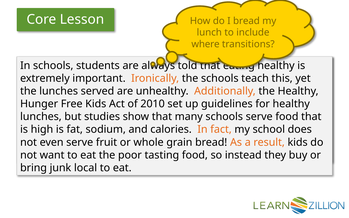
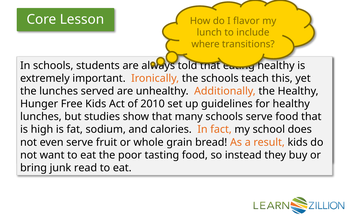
I bread: bread -> flavor (246, 21)
local: local -> read (86, 168)
